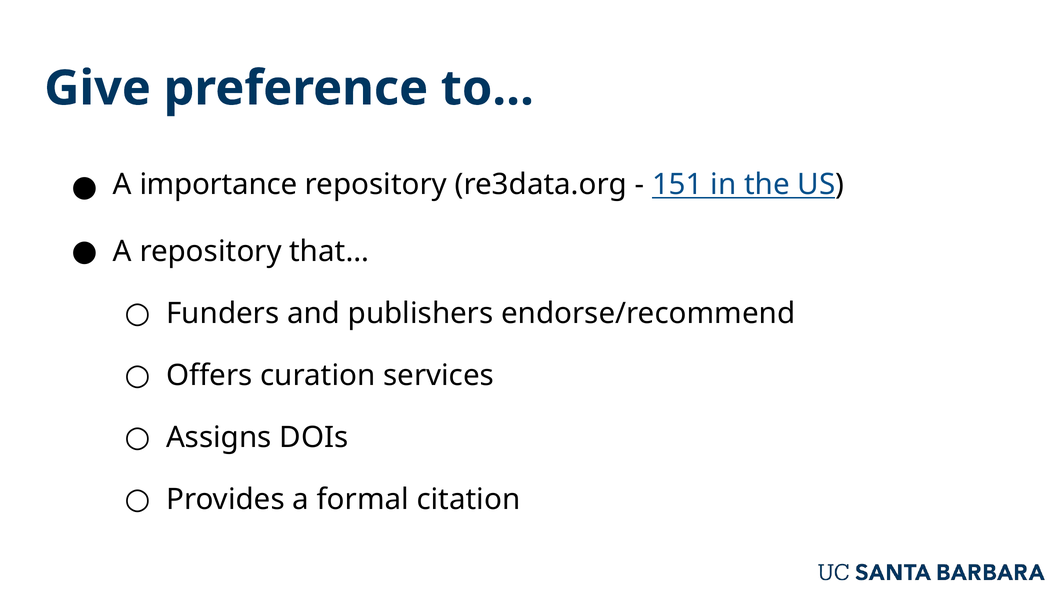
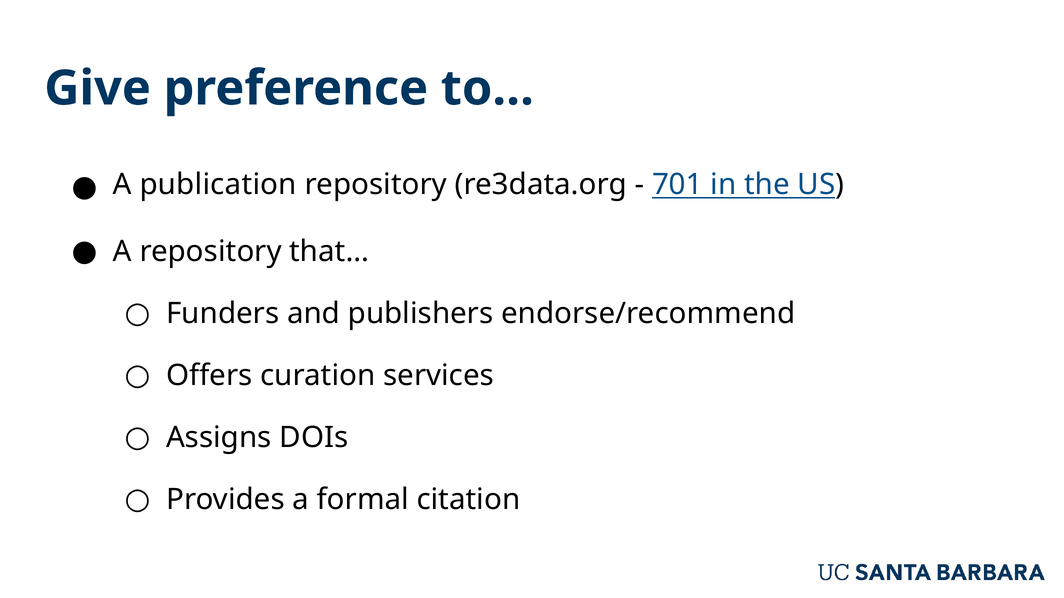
importance: importance -> publication (218, 185)
151: 151 -> 701 (677, 185)
